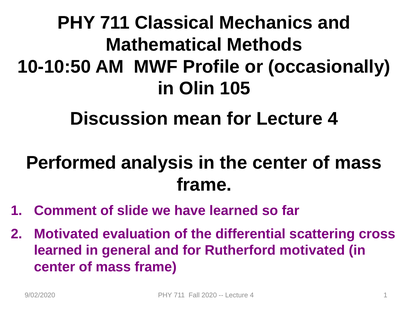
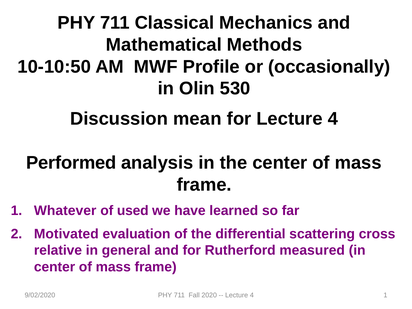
105: 105 -> 530 (235, 89)
Comment: Comment -> Whatever (65, 211)
slide: slide -> used (133, 211)
learned: learned -> relative (58, 250)
Rutherford motivated: motivated -> measured (312, 250)
